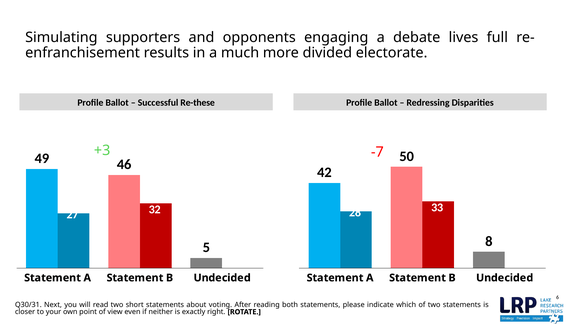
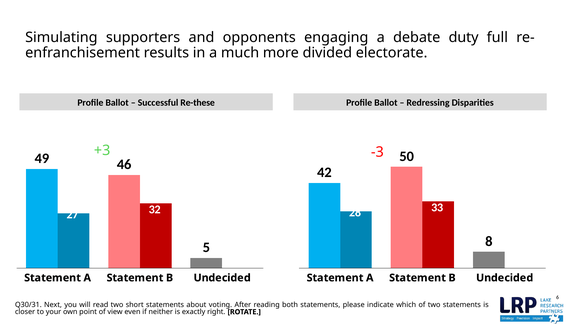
lives: lives -> duty (464, 37)
-7: -7 -> -3 (377, 152)
